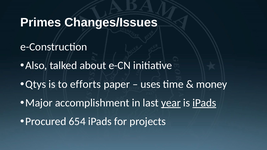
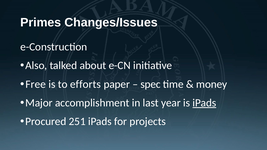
Qtys: Qtys -> Free (36, 84)
uses: uses -> spec (151, 84)
year underline: present -> none (171, 103)
654: 654 -> 251 (77, 122)
